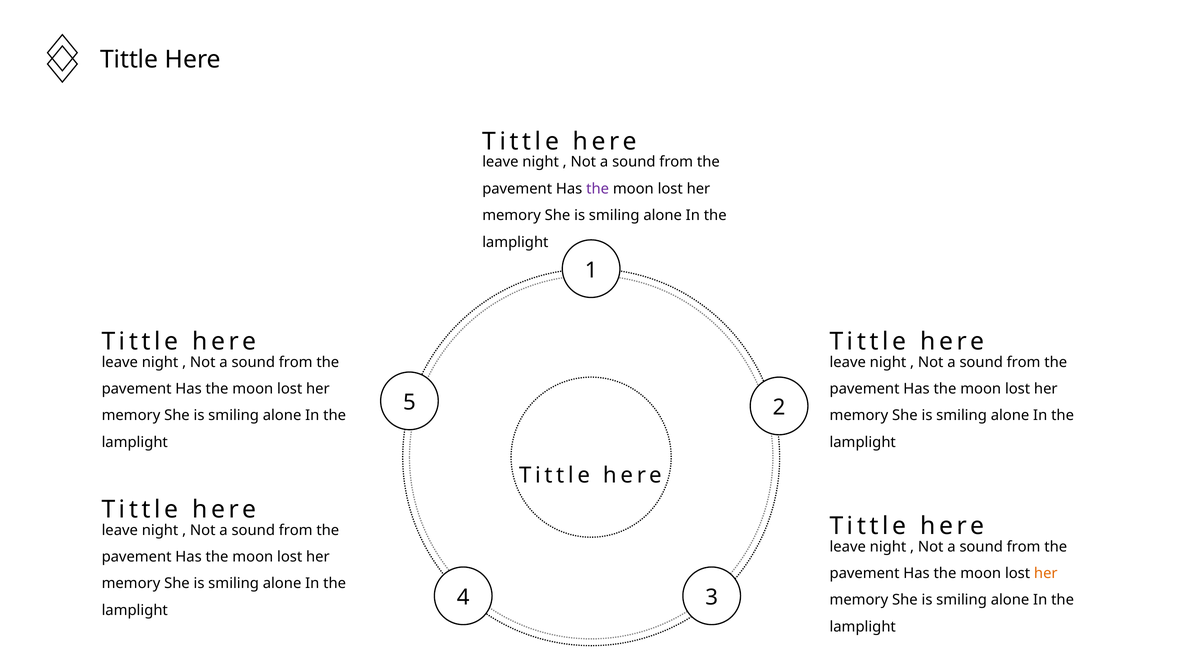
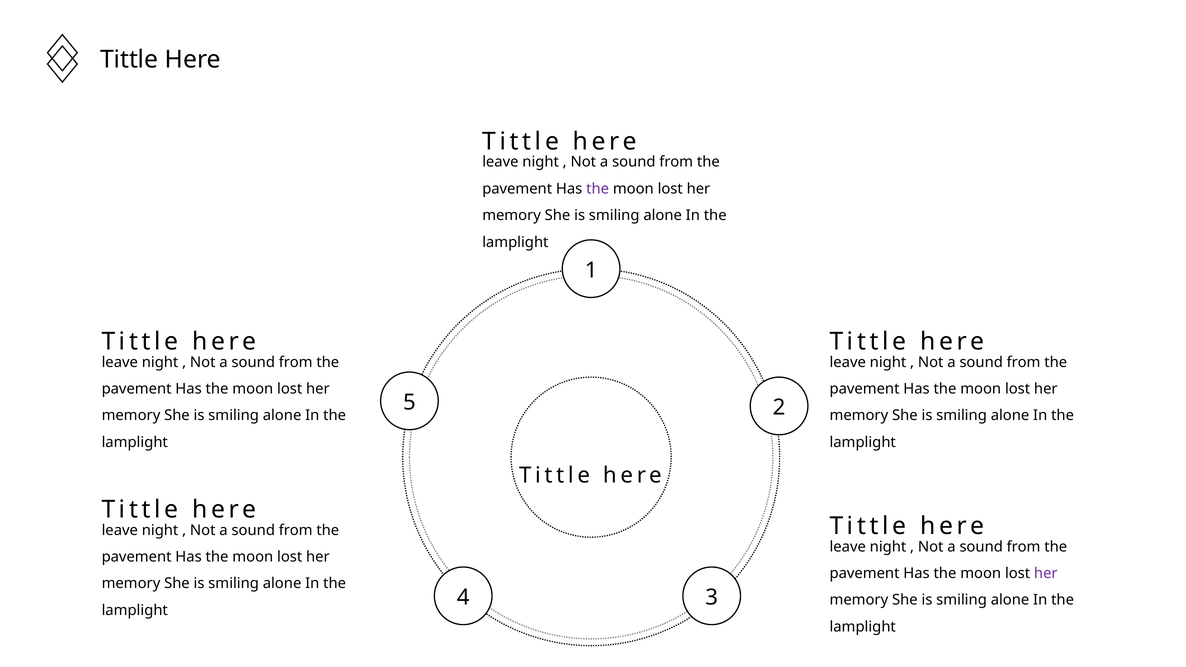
her colour: orange -> purple (1046, 573)
